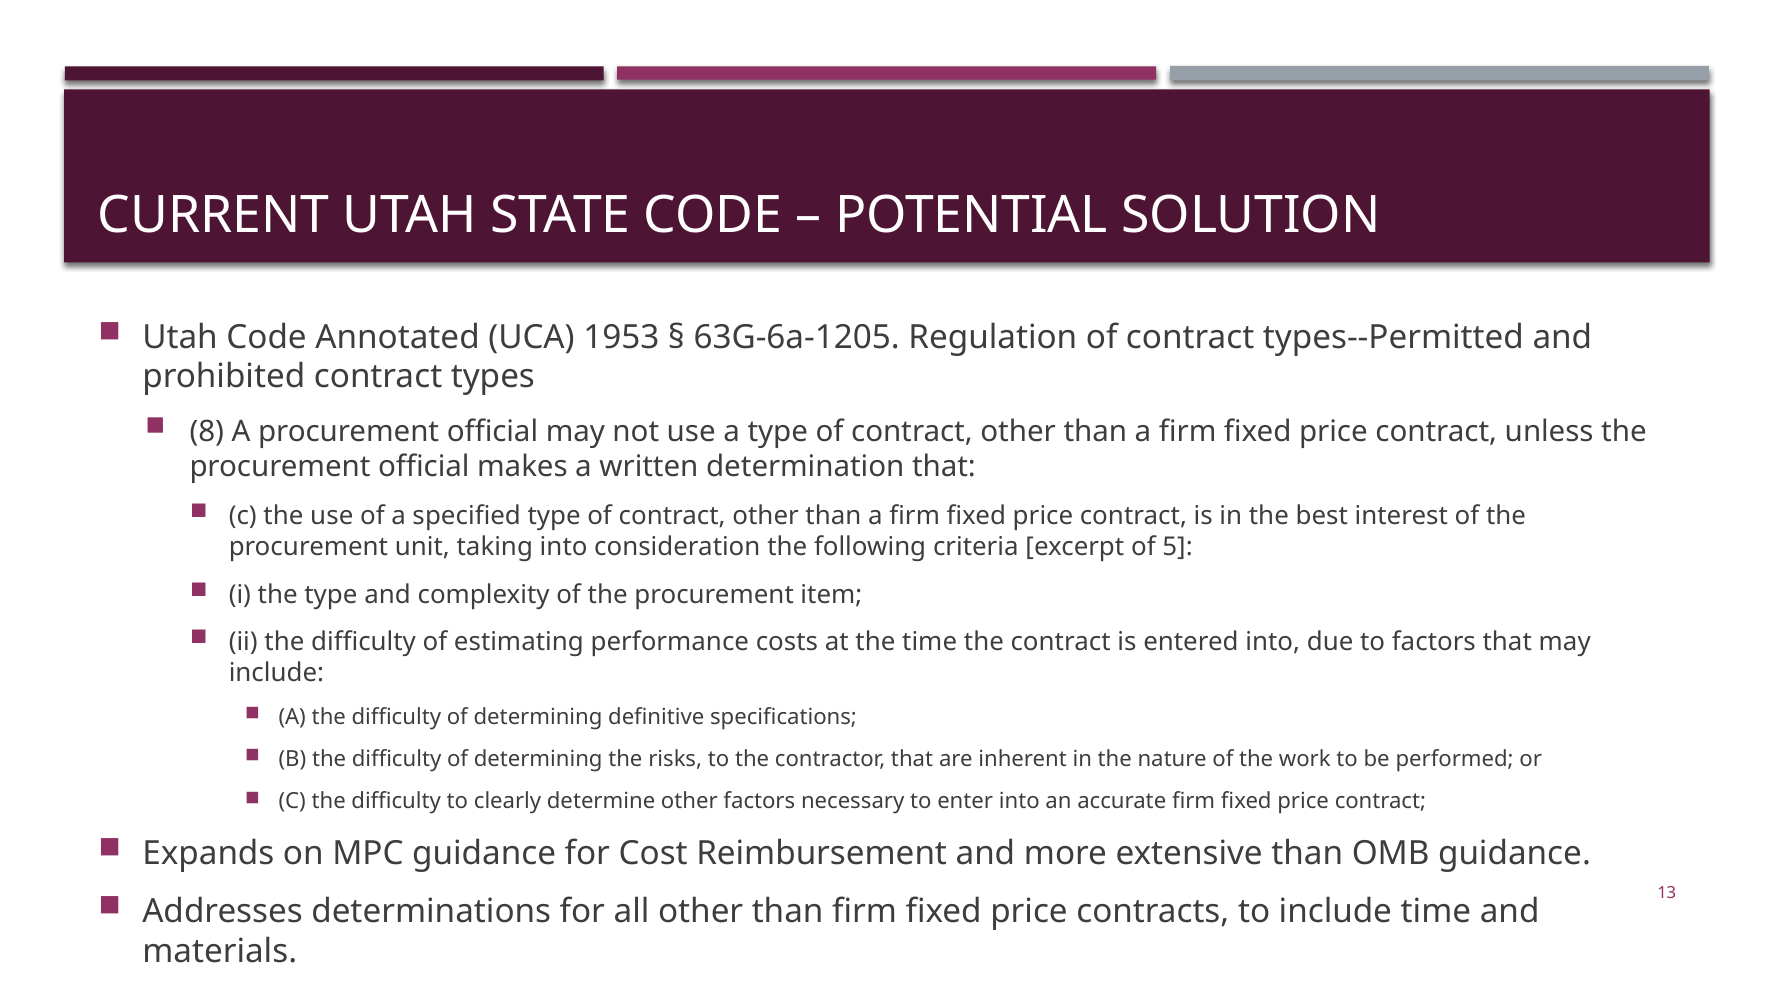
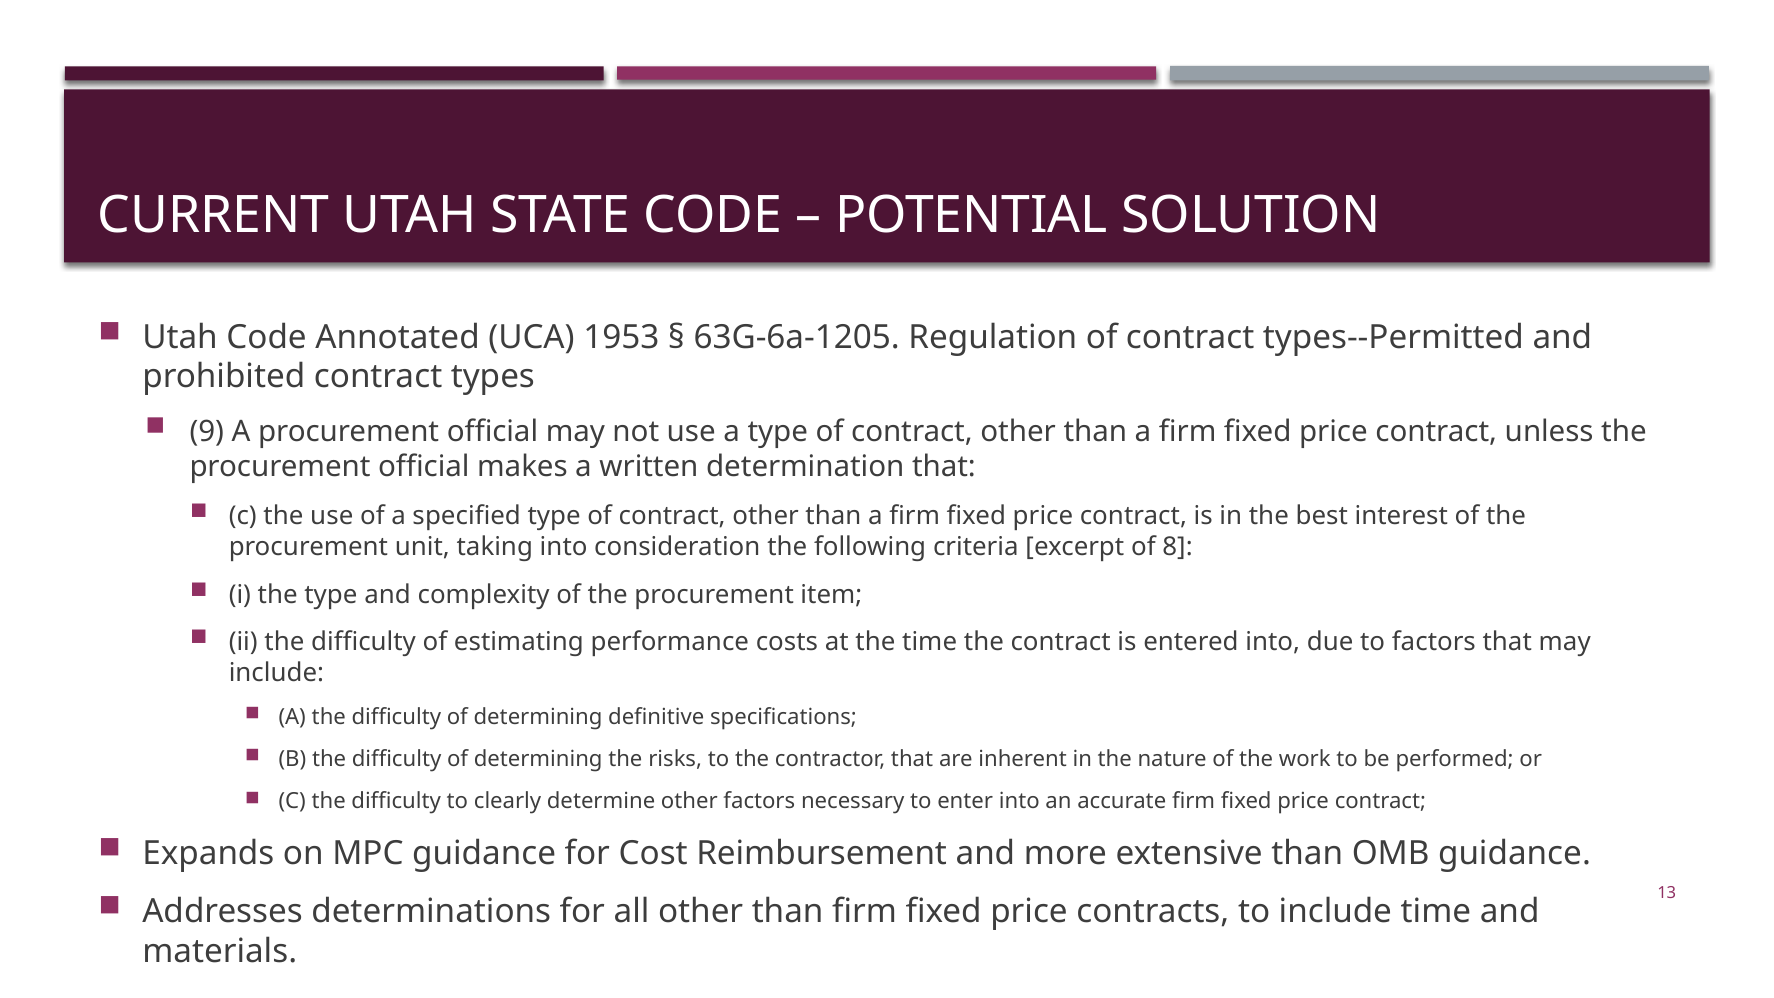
8: 8 -> 9 (207, 431)
5: 5 -> 8 (1178, 547)
